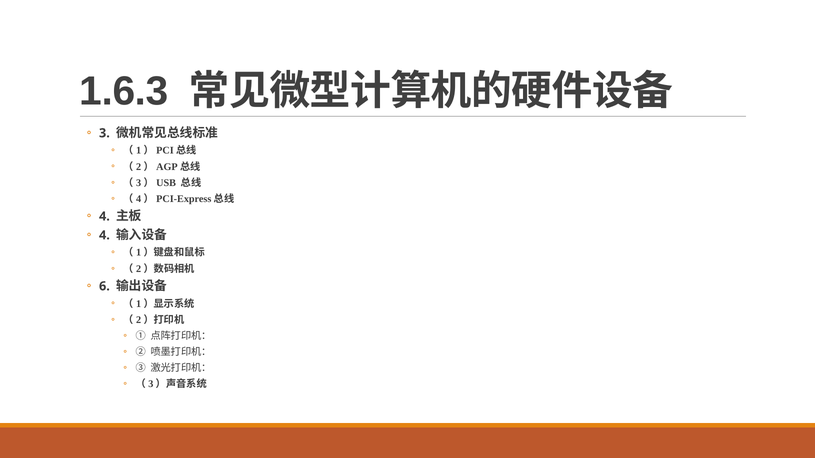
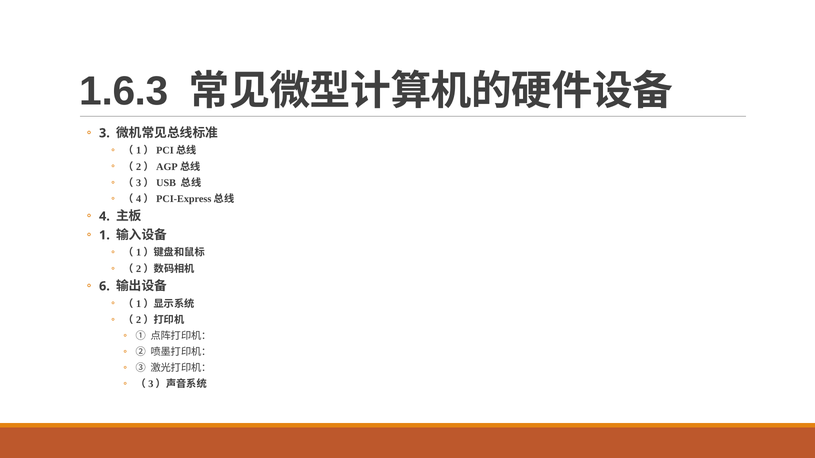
4: 4 -> 1 (104, 235)
